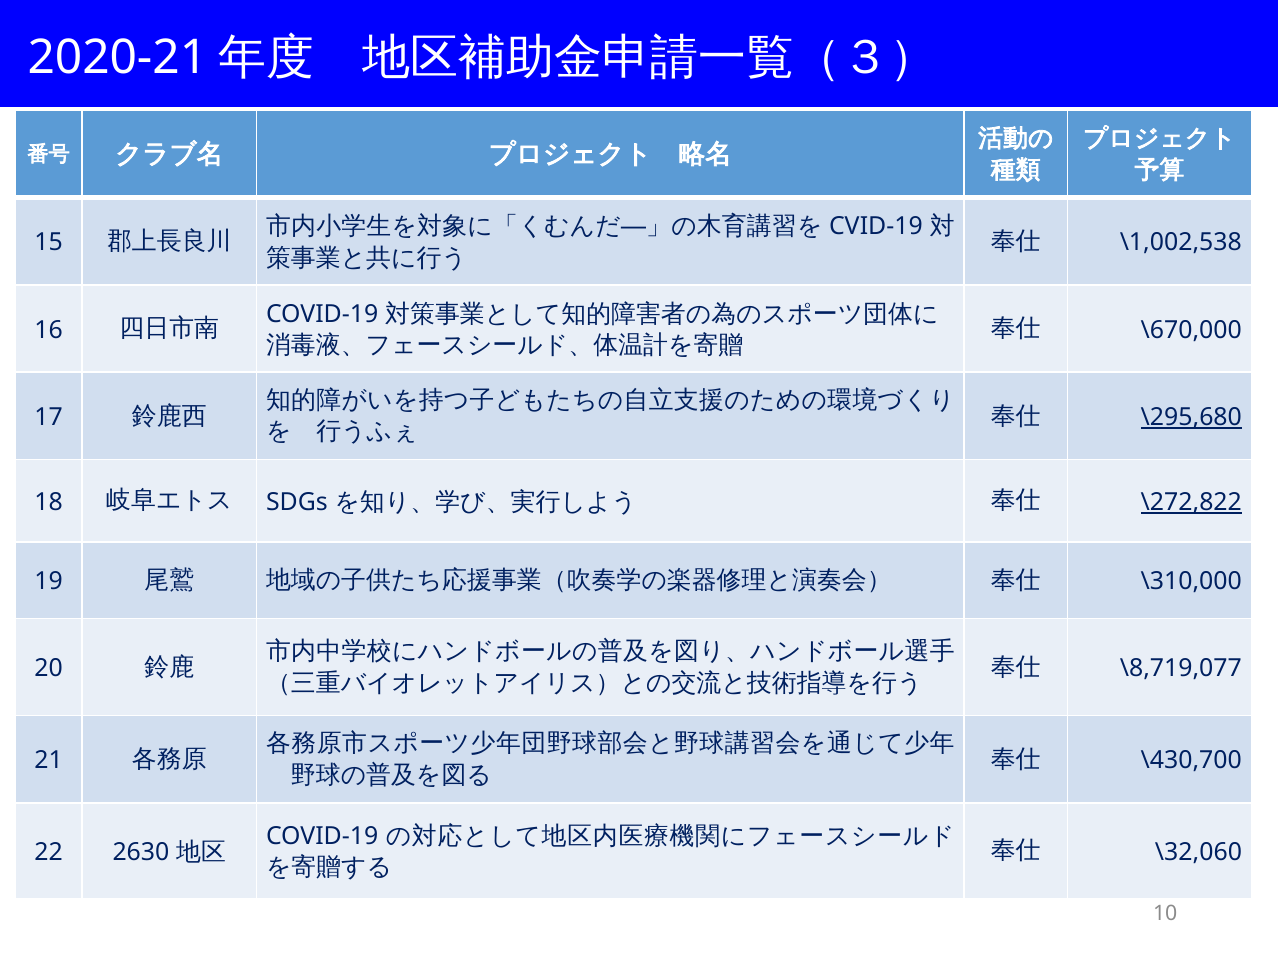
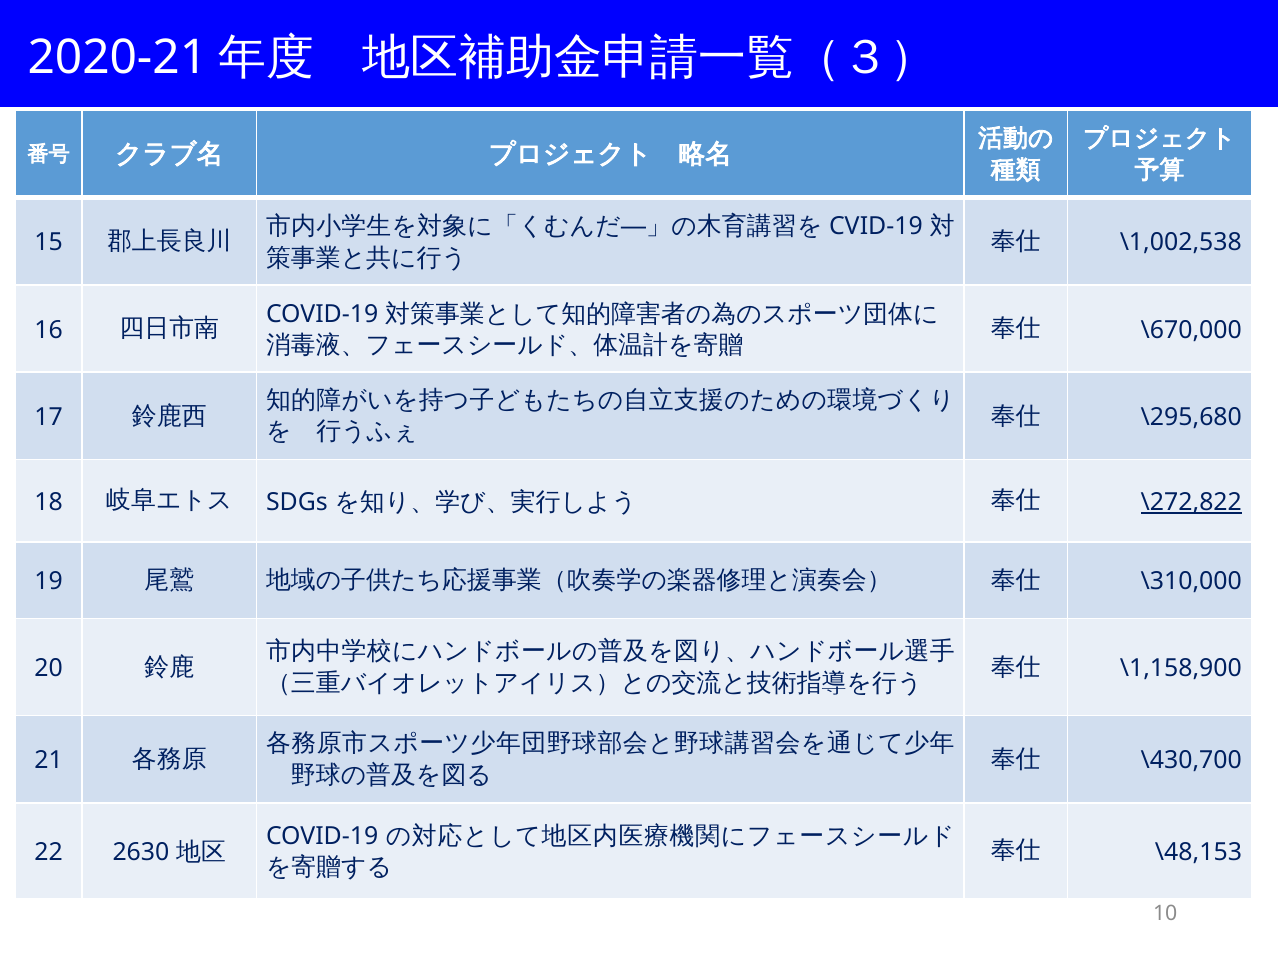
\295,680 underline: present -> none (1191, 418)
\8,719,077: \8,719,077 -> \1,158,900 (1181, 669)
\32,060: \32,060 -> \48,153 (1198, 853)
